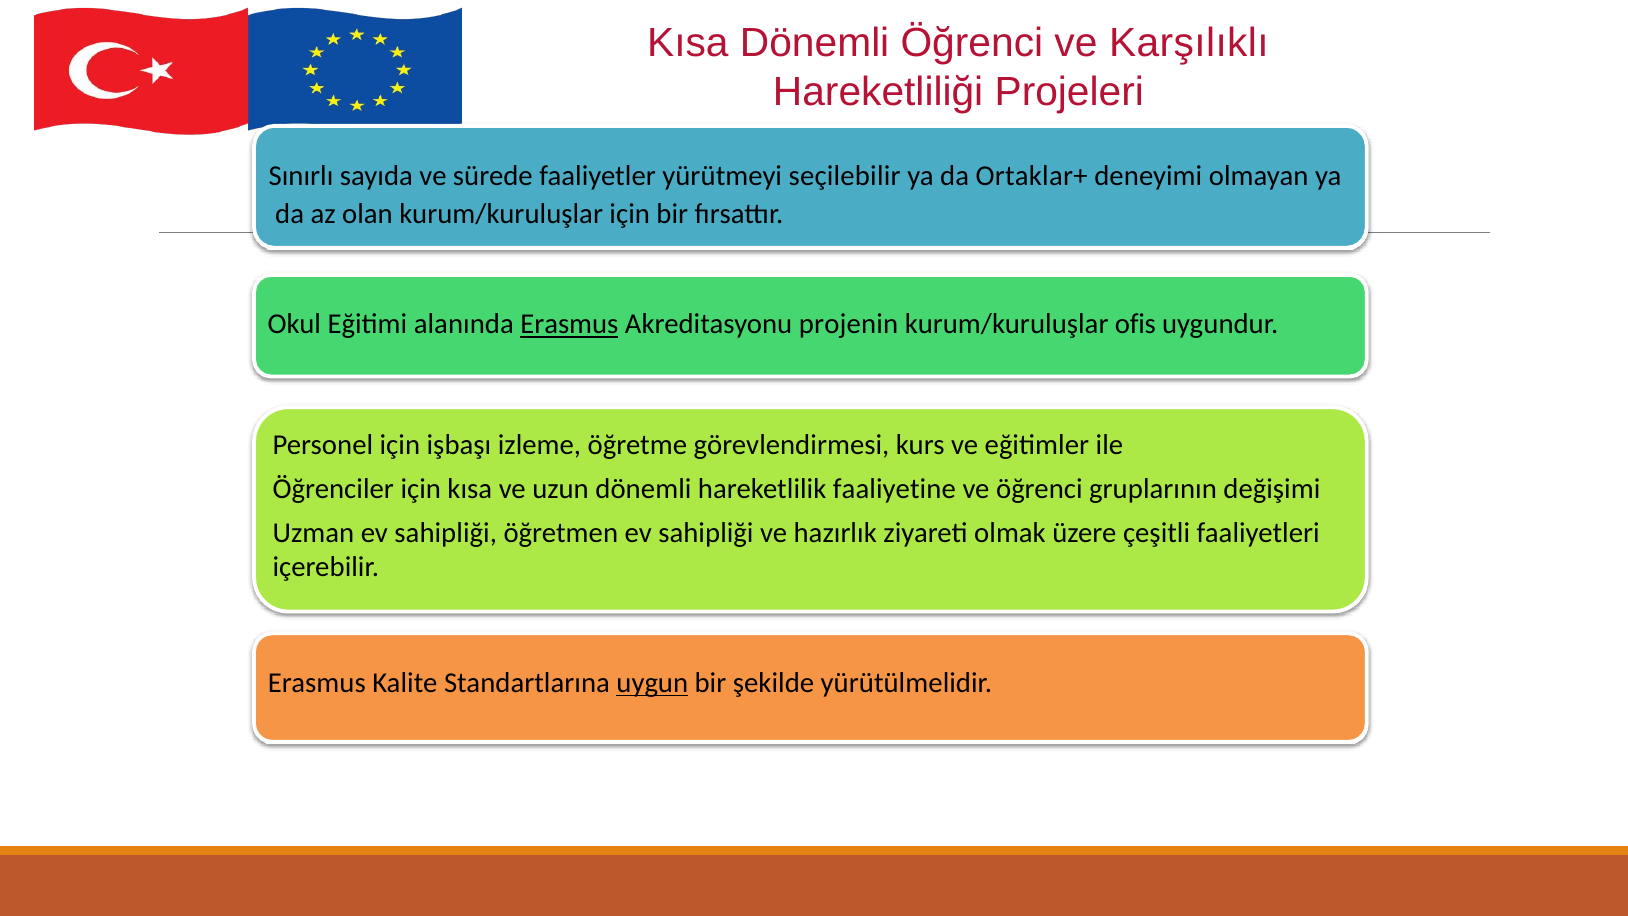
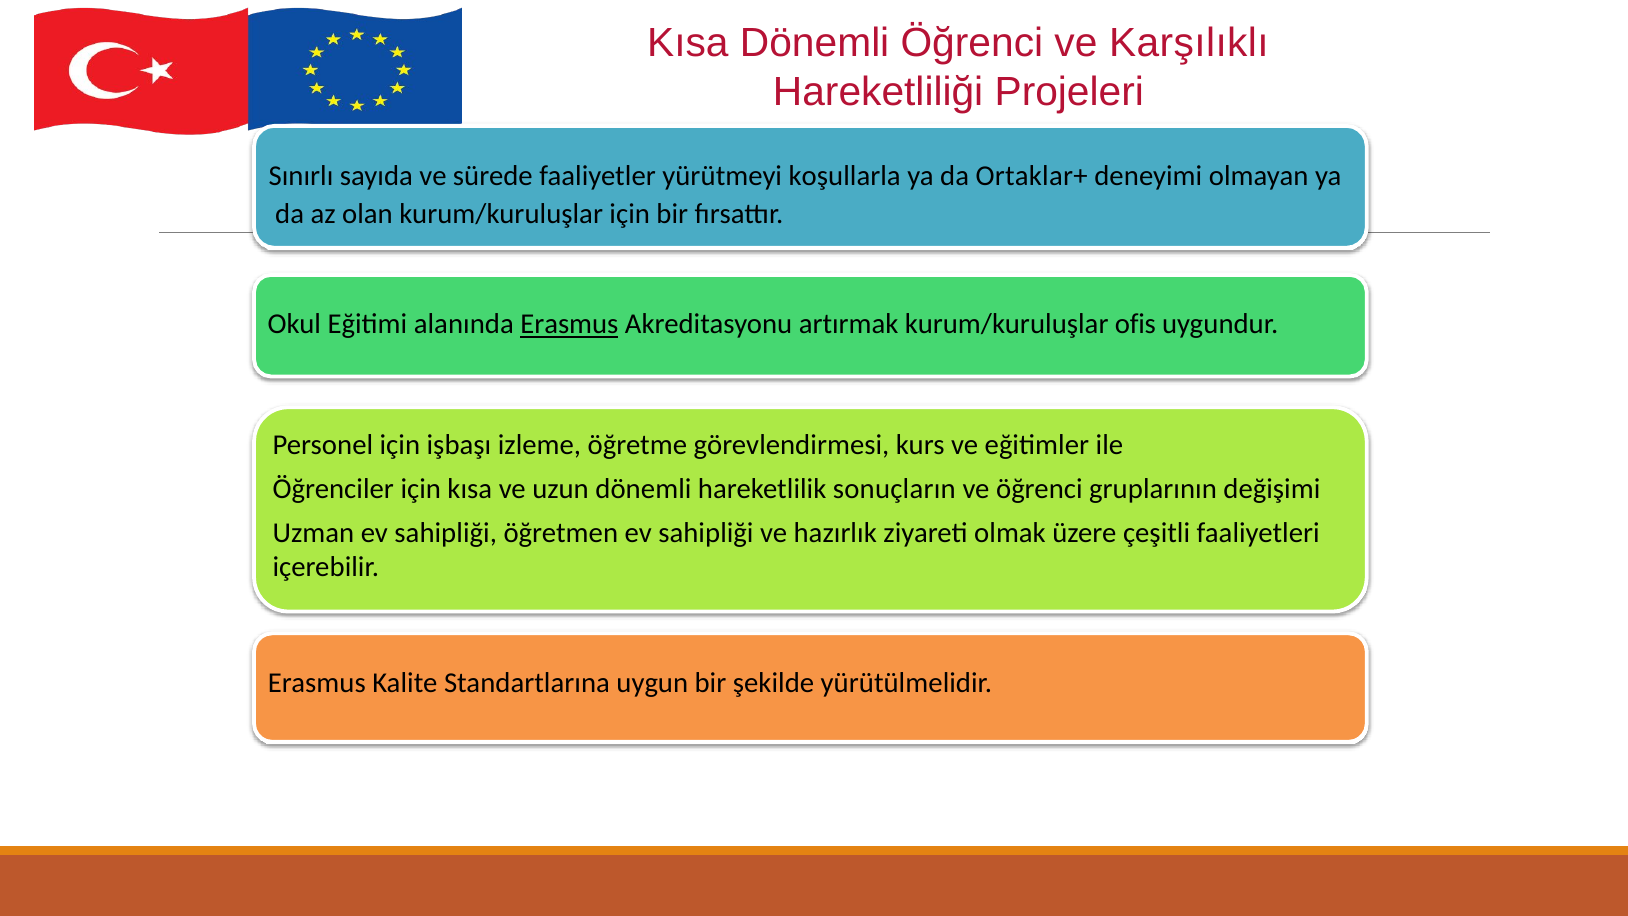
seçilebilir: seçilebilir -> koşullarla (845, 176)
projenin: projenin -> artırmak (849, 324)
faaliyetine: faaliyetine -> sonuçların (894, 489)
uygun underline: present -> none (652, 683)
